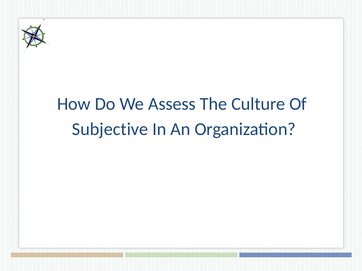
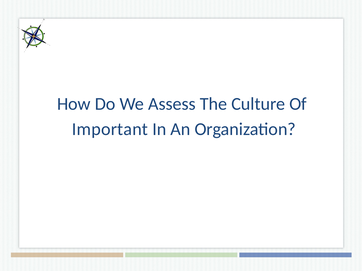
Subjective: Subjective -> Important (110, 129)
